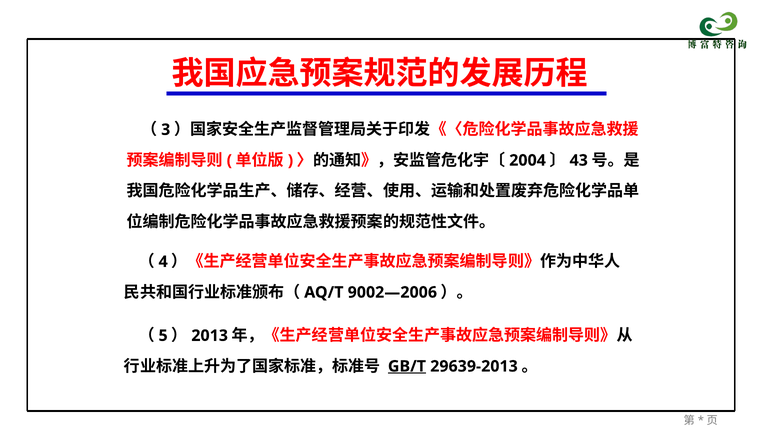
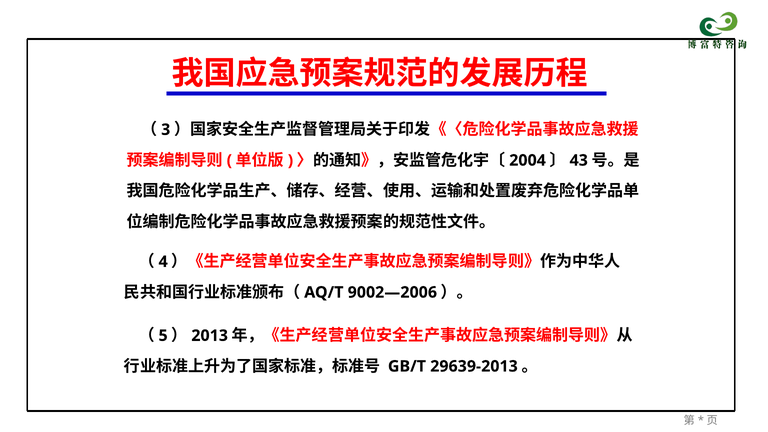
GB/T underline: present -> none (407, 366)
